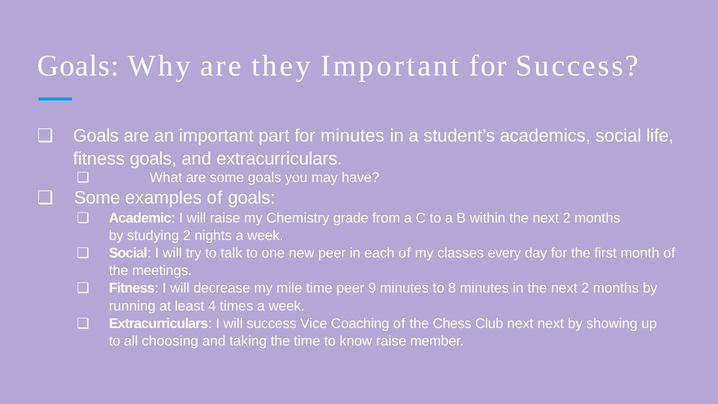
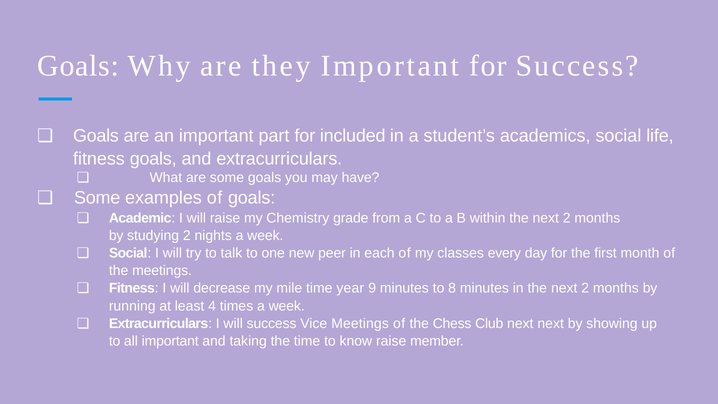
for minutes: minutes -> included (353, 136)
time peer: peer -> year (350, 288)
Vice Coaching: Coaching -> Meetings (360, 323)
all choosing: choosing -> important (170, 341)
